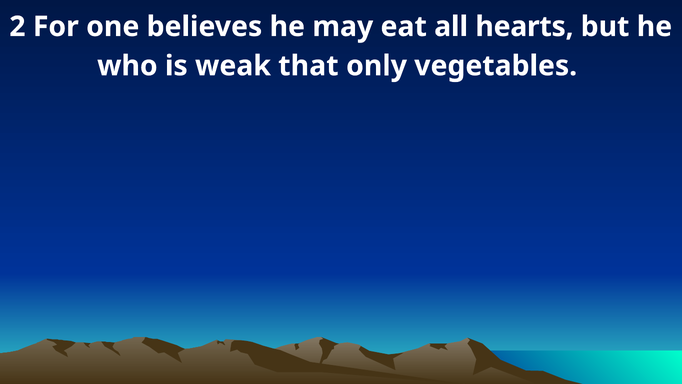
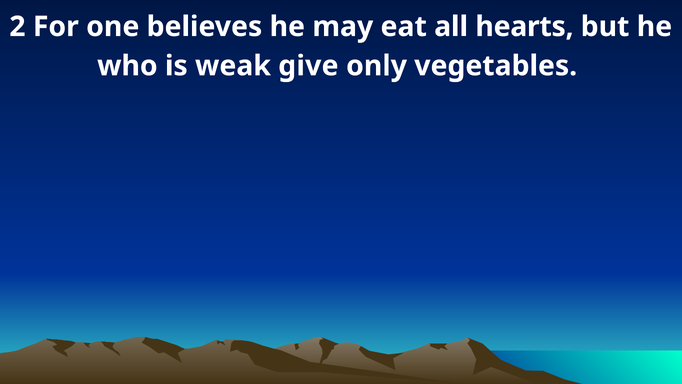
that: that -> give (308, 66)
